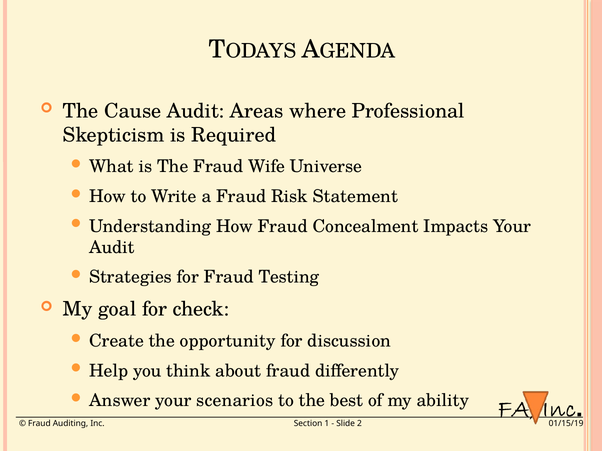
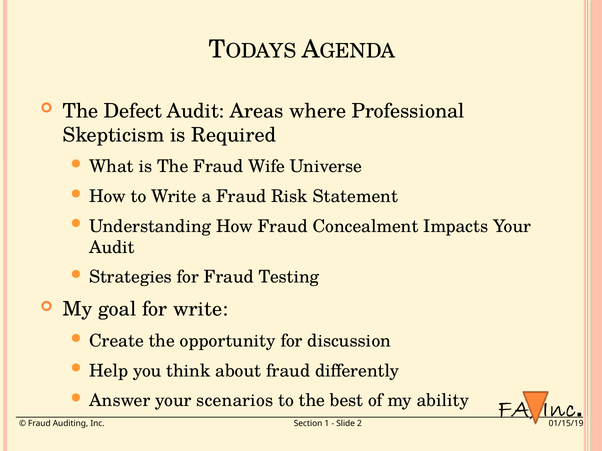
Cause: Cause -> Defect (133, 111)
for check: check -> write (201, 310)
